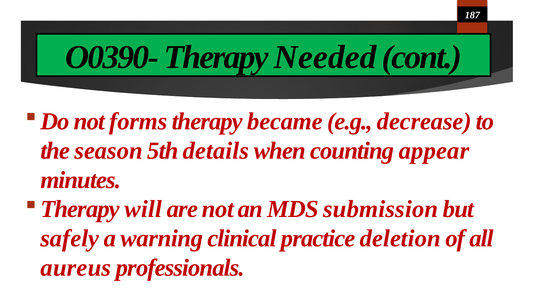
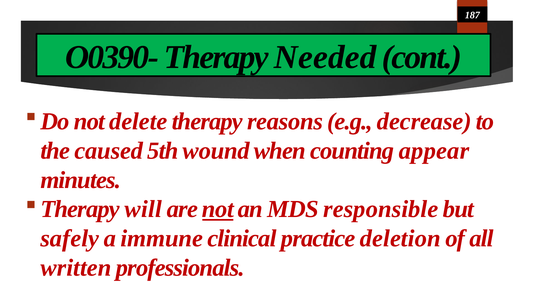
forms: forms -> delete (138, 121)
became: became -> reasons (285, 121)
season: season -> caused (109, 151)
details: details -> wound (216, 151)
not underline: none -> present (218, 210)
submission: submission -> responsible (381, 210)
warning: warning -> immune (162, 239)
aureus: aureus -> written (76, 268)
